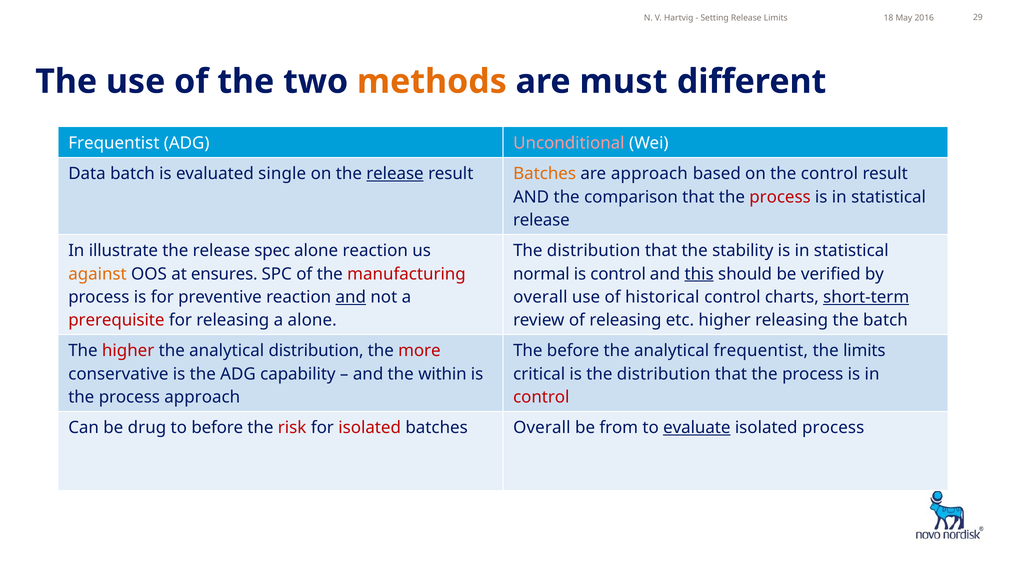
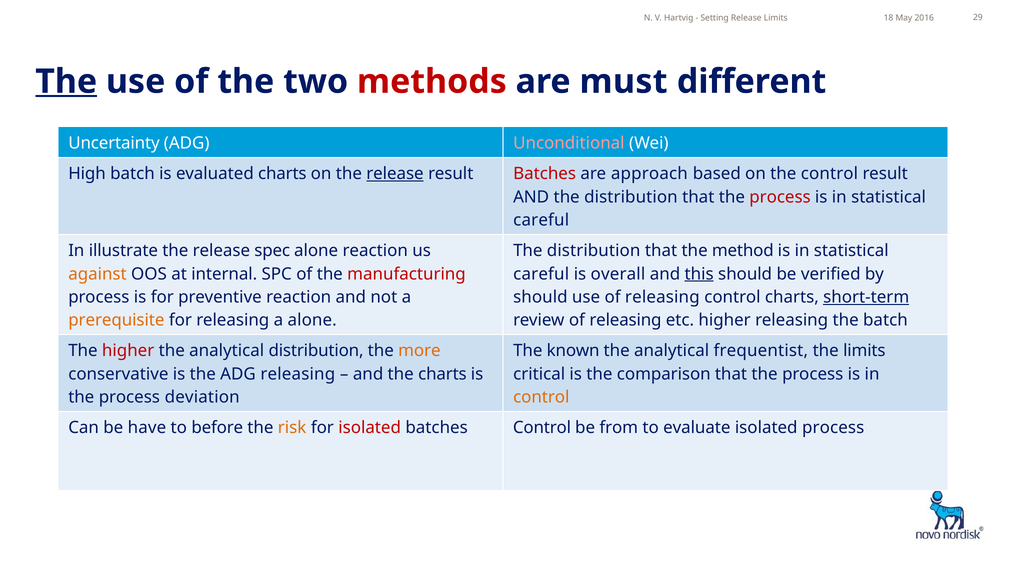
The underline: none -> present (66, 82)
methods colour: orange -> red (432, 82)
Frequentist: Frequentist -> Uncertainty (114, 143)
Data: Data -> High (87, 174)
evaluated single: single -> charts (282, 174)
Batches colour: orange -> red (545, 174)
AND the comparison: comparison -> distribution (631, 197)
release: release -> careful (541, 220)
stability: stability -> method (743, 251)
ensures: ensures -> internal (224, 274)
normal: normal -> careful (541, 274)
is control: control -> overall (618, 274)
and underline: present -> none (351, 297)
overall: overall -> should (540, 297)
use of historical: historical -> releasing (662, 297)
prerequisite colour: red -> orange (116, 320)
more colour: red -> orange (419, 351)
The before: before -> known (573, 351)
ADG capability: capability -> releasing (298, 374)
the within: within -> charts (442, 374)
is the distribution: distribution -> comparison (664, 374)
process approach: approach -> deviation (202, 397)
control colour: red -> orange (541, 397)
drug: drug -> have (147, 428)
risk colour: red -> orange (292, 428)
batches Overall: Overall -> Control (542, 428)
evaluate underline: present -> none (697, 428)
